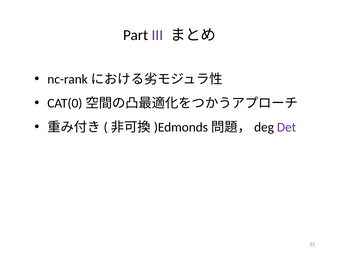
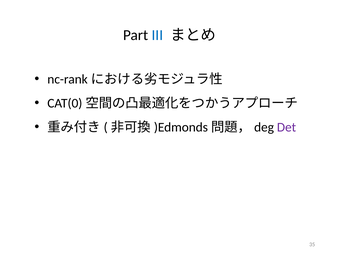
III colour: purple -> blue (157, 35)
